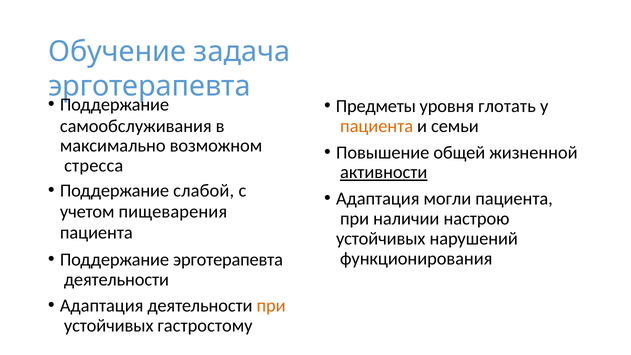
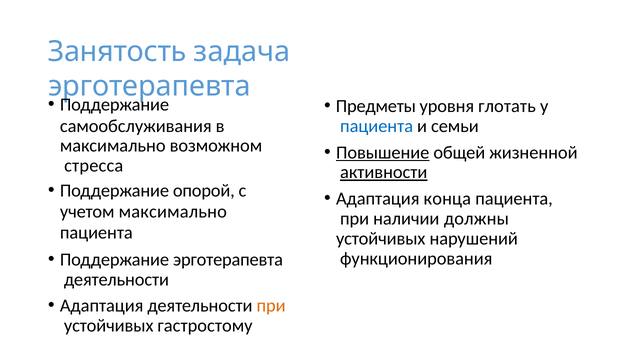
Обучение: Обучение -> Занятость (117, 52)
пациента colour: orange -> blue (377, 126)
Повышение underline: none -> present (383, 152)
слабой: слабой -> опорой (204, 191)
могли: могли -> конца (447, 199)
учетом пищеварения: пищеварения -> максимально (173, 212)
настрою: настрою -> должны (476, 219)
